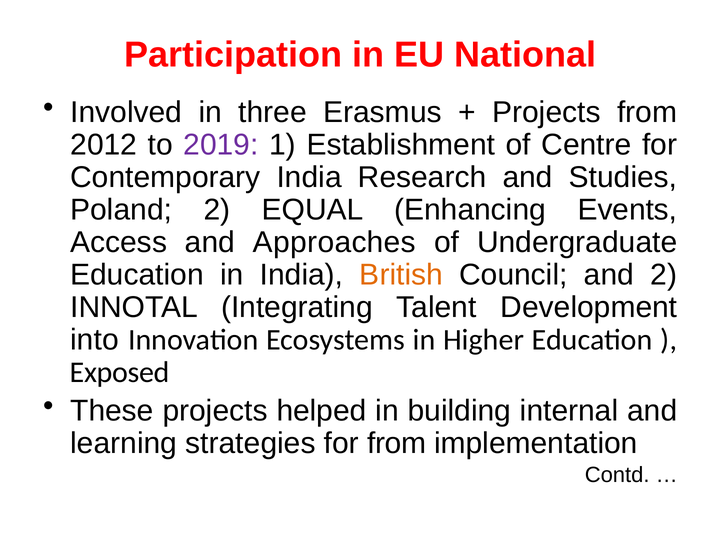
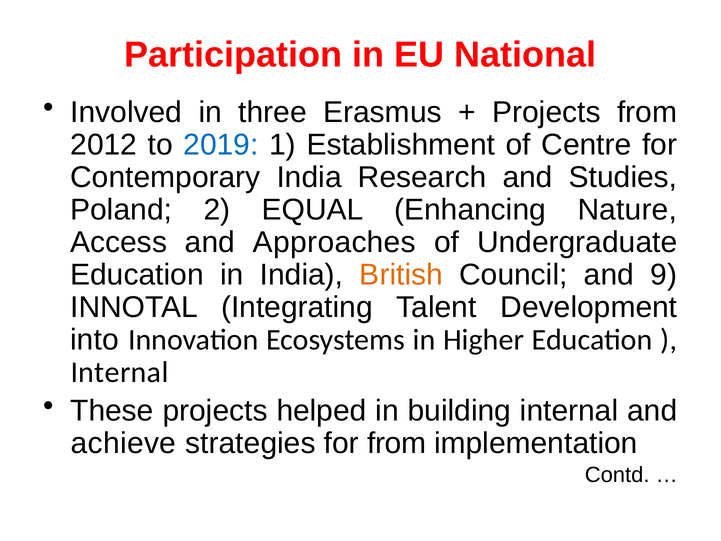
2019 colour: purple -> blue (221, 145)
Events: Events -> Nature (627, 210)
and 2: 2 -> 9 (664, 275)
Exposed: Exposed -> Internal (119, 372)
learning: learning -> achieve (124, 443)
